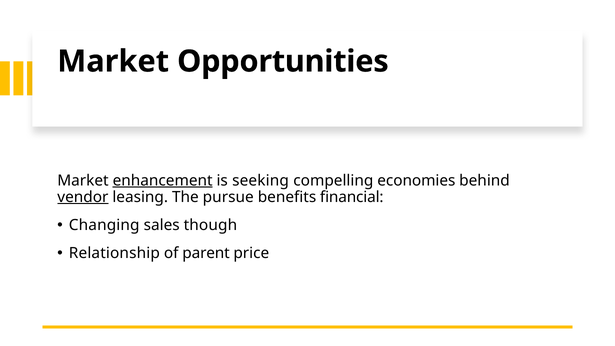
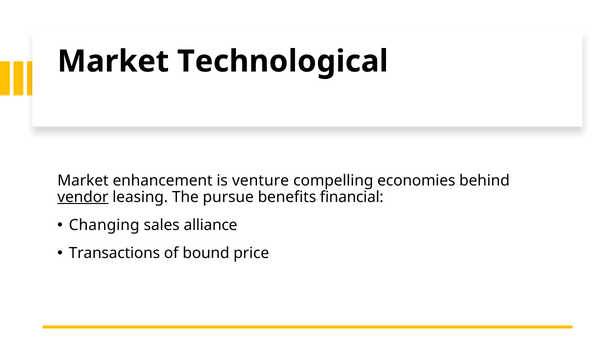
Opportunities: Opportunities -> Technological (283, 61)
enhancement underline: present -> none (163, 180)
seeking: seeking -> venture (261, 180)
though: though -> alliance (211, 225)
Relationship: Relationship -> Transactions (114, 253)
parent: parent -> bound (206, 253)
